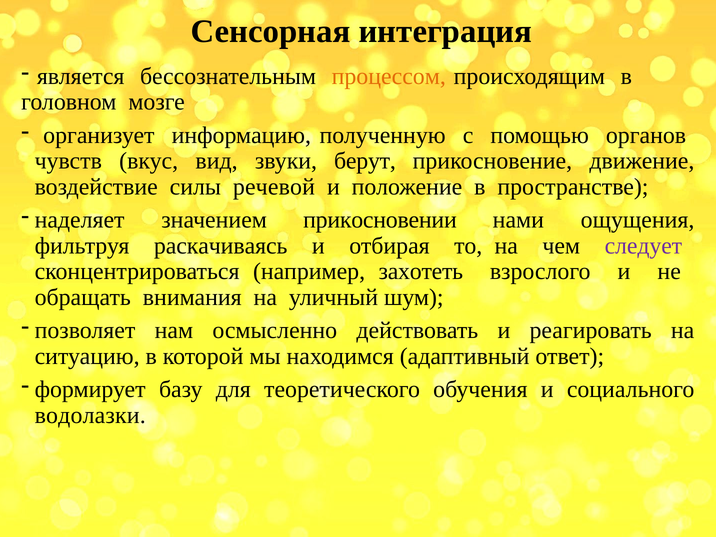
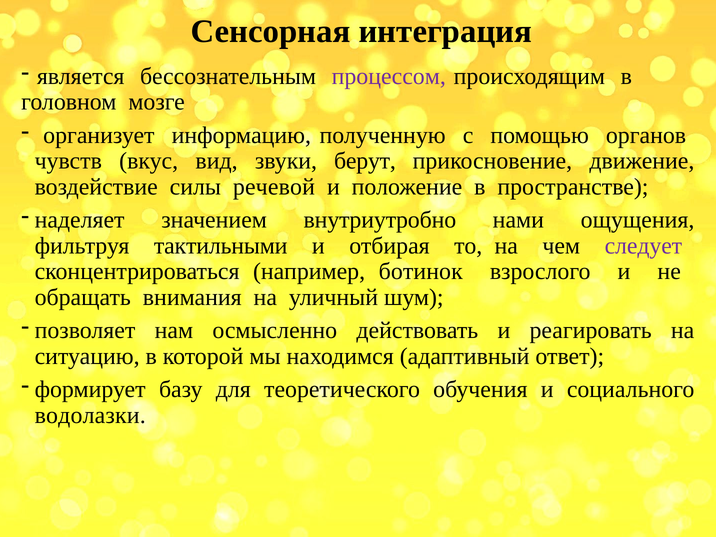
процессом colour: orange -> purple (389, 76)
прикосновении: прикосновении -> внутриутробно (380, 220)
раскачиваясь: раскачиваясь -> тактильными (221, 246)
захотеть: захотеть -> ботинок (421, 272)
